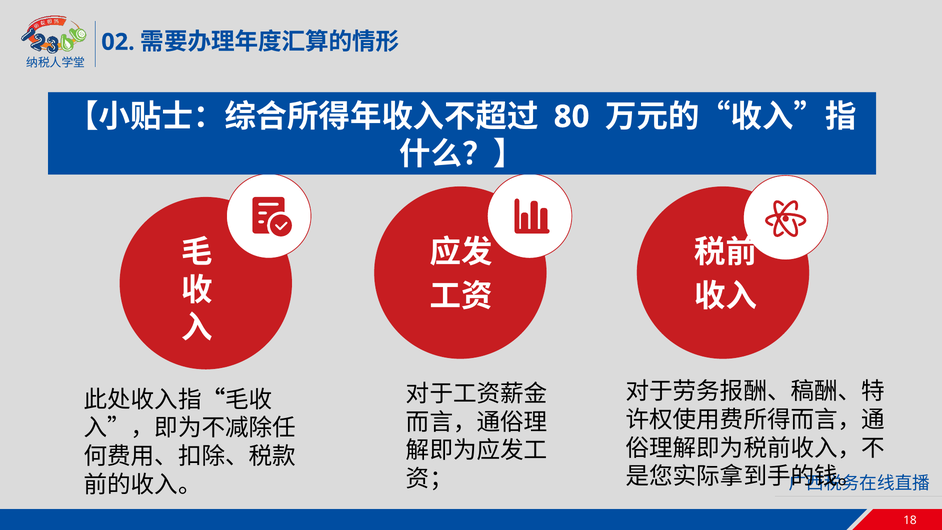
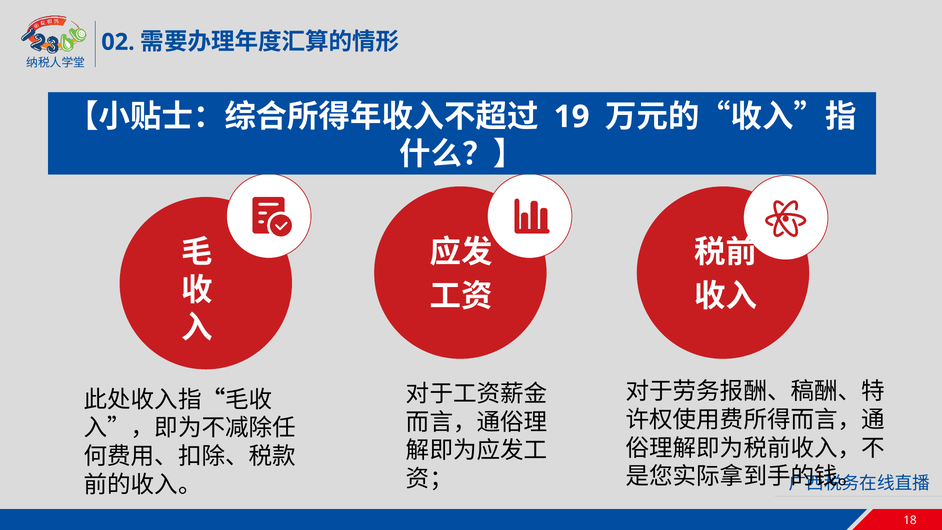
80: 80 -> 19 (572, 117)
